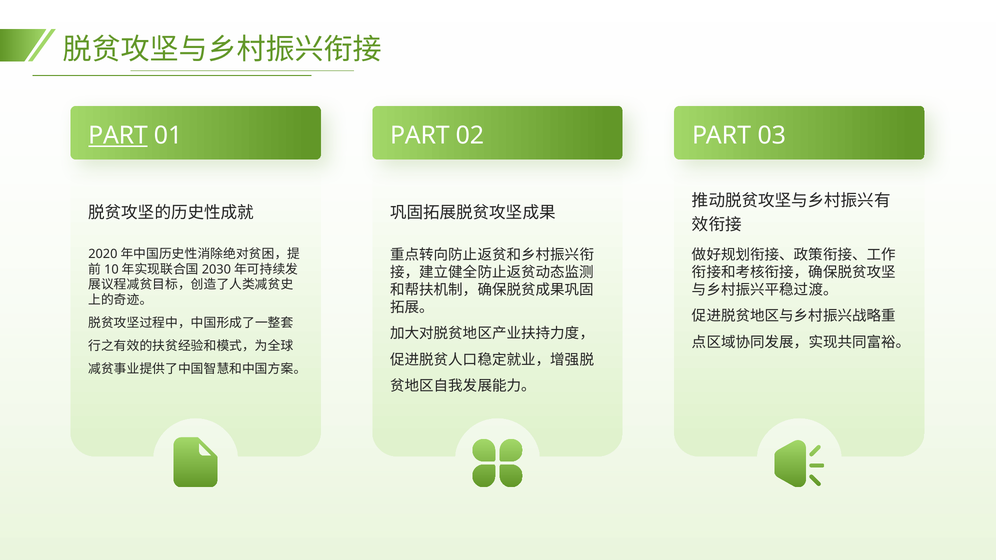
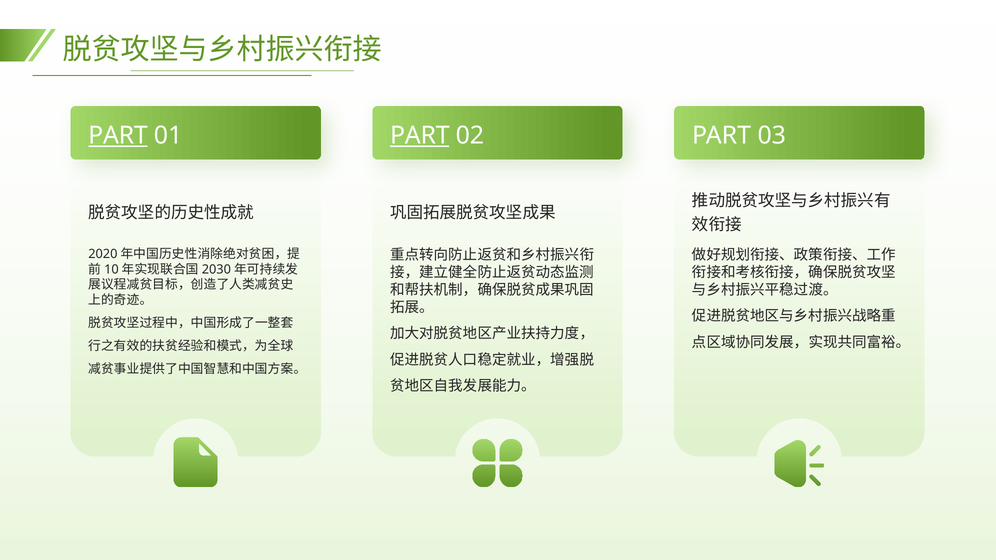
PART underline: none -> present (420, 136)
